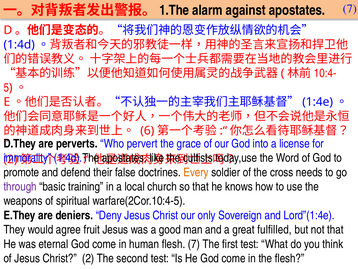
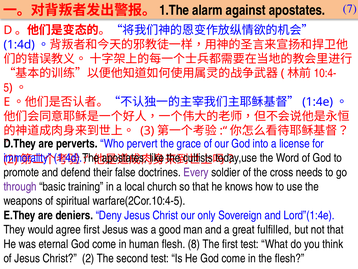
6: 6 -> 3 (147, 130)
Every colour: orange -> purple (196, 172)
agree fruit: fruit -> first (92, 229)
flesh 7: 7 -> 8 (194, 244)
